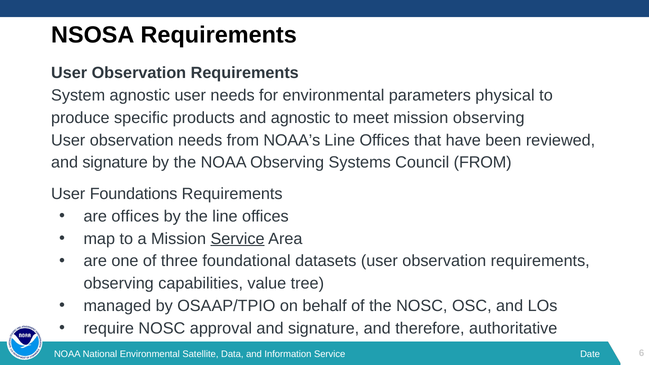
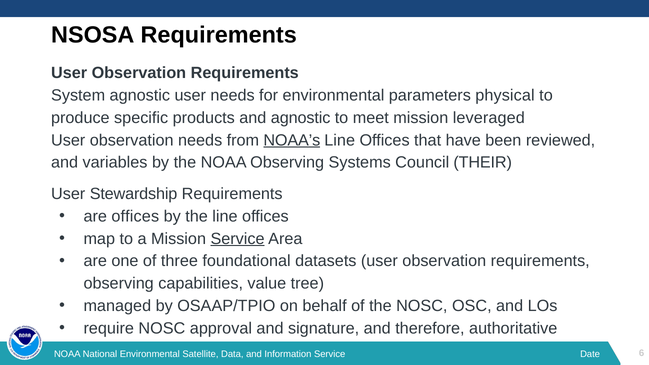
mission observing: observing -> leveraged (489, 118)
NOAA’s underline: none -> present (292, 140)
signature: signature -> variables (115, 163)
Council FROM: FROM -> THEIR (483, 163)
Foundations: Foundations -> Stewardship (134, 194)
